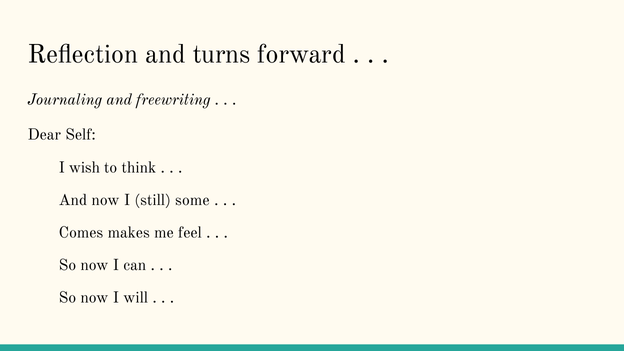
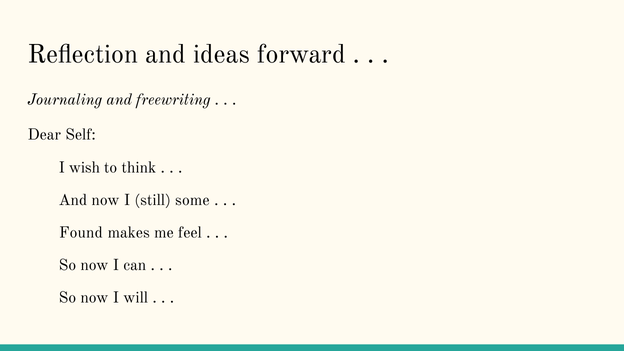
turns: turns -> ideas (221, 54)
Comes: Comes -> Found (81, 233)
